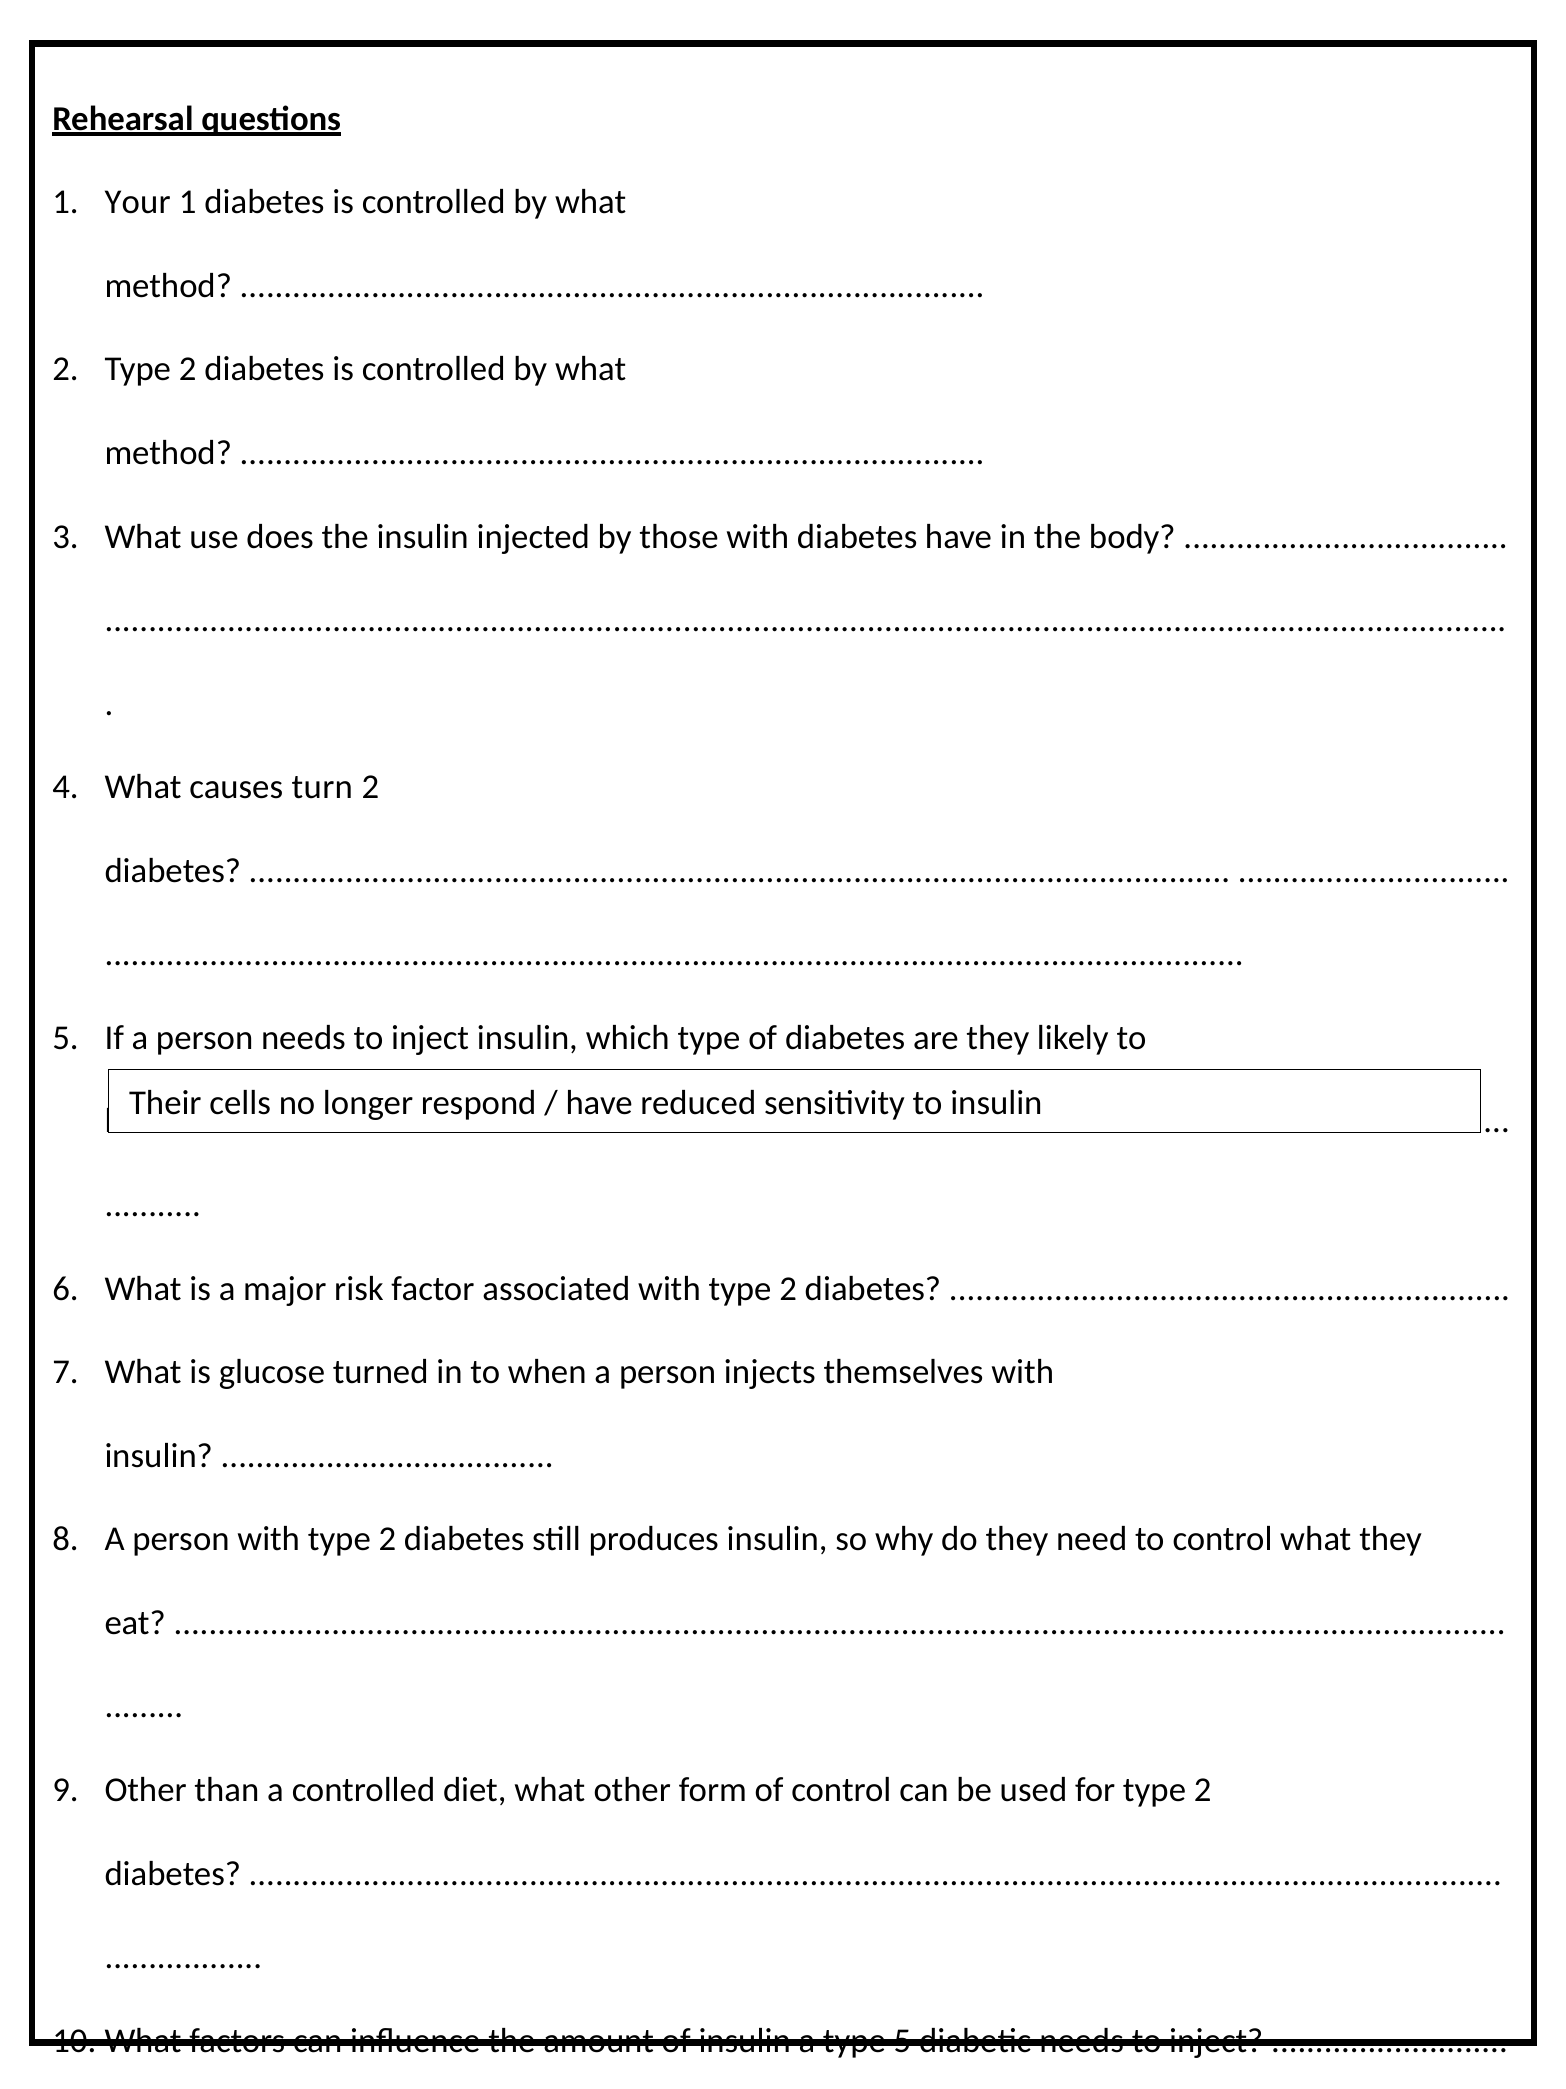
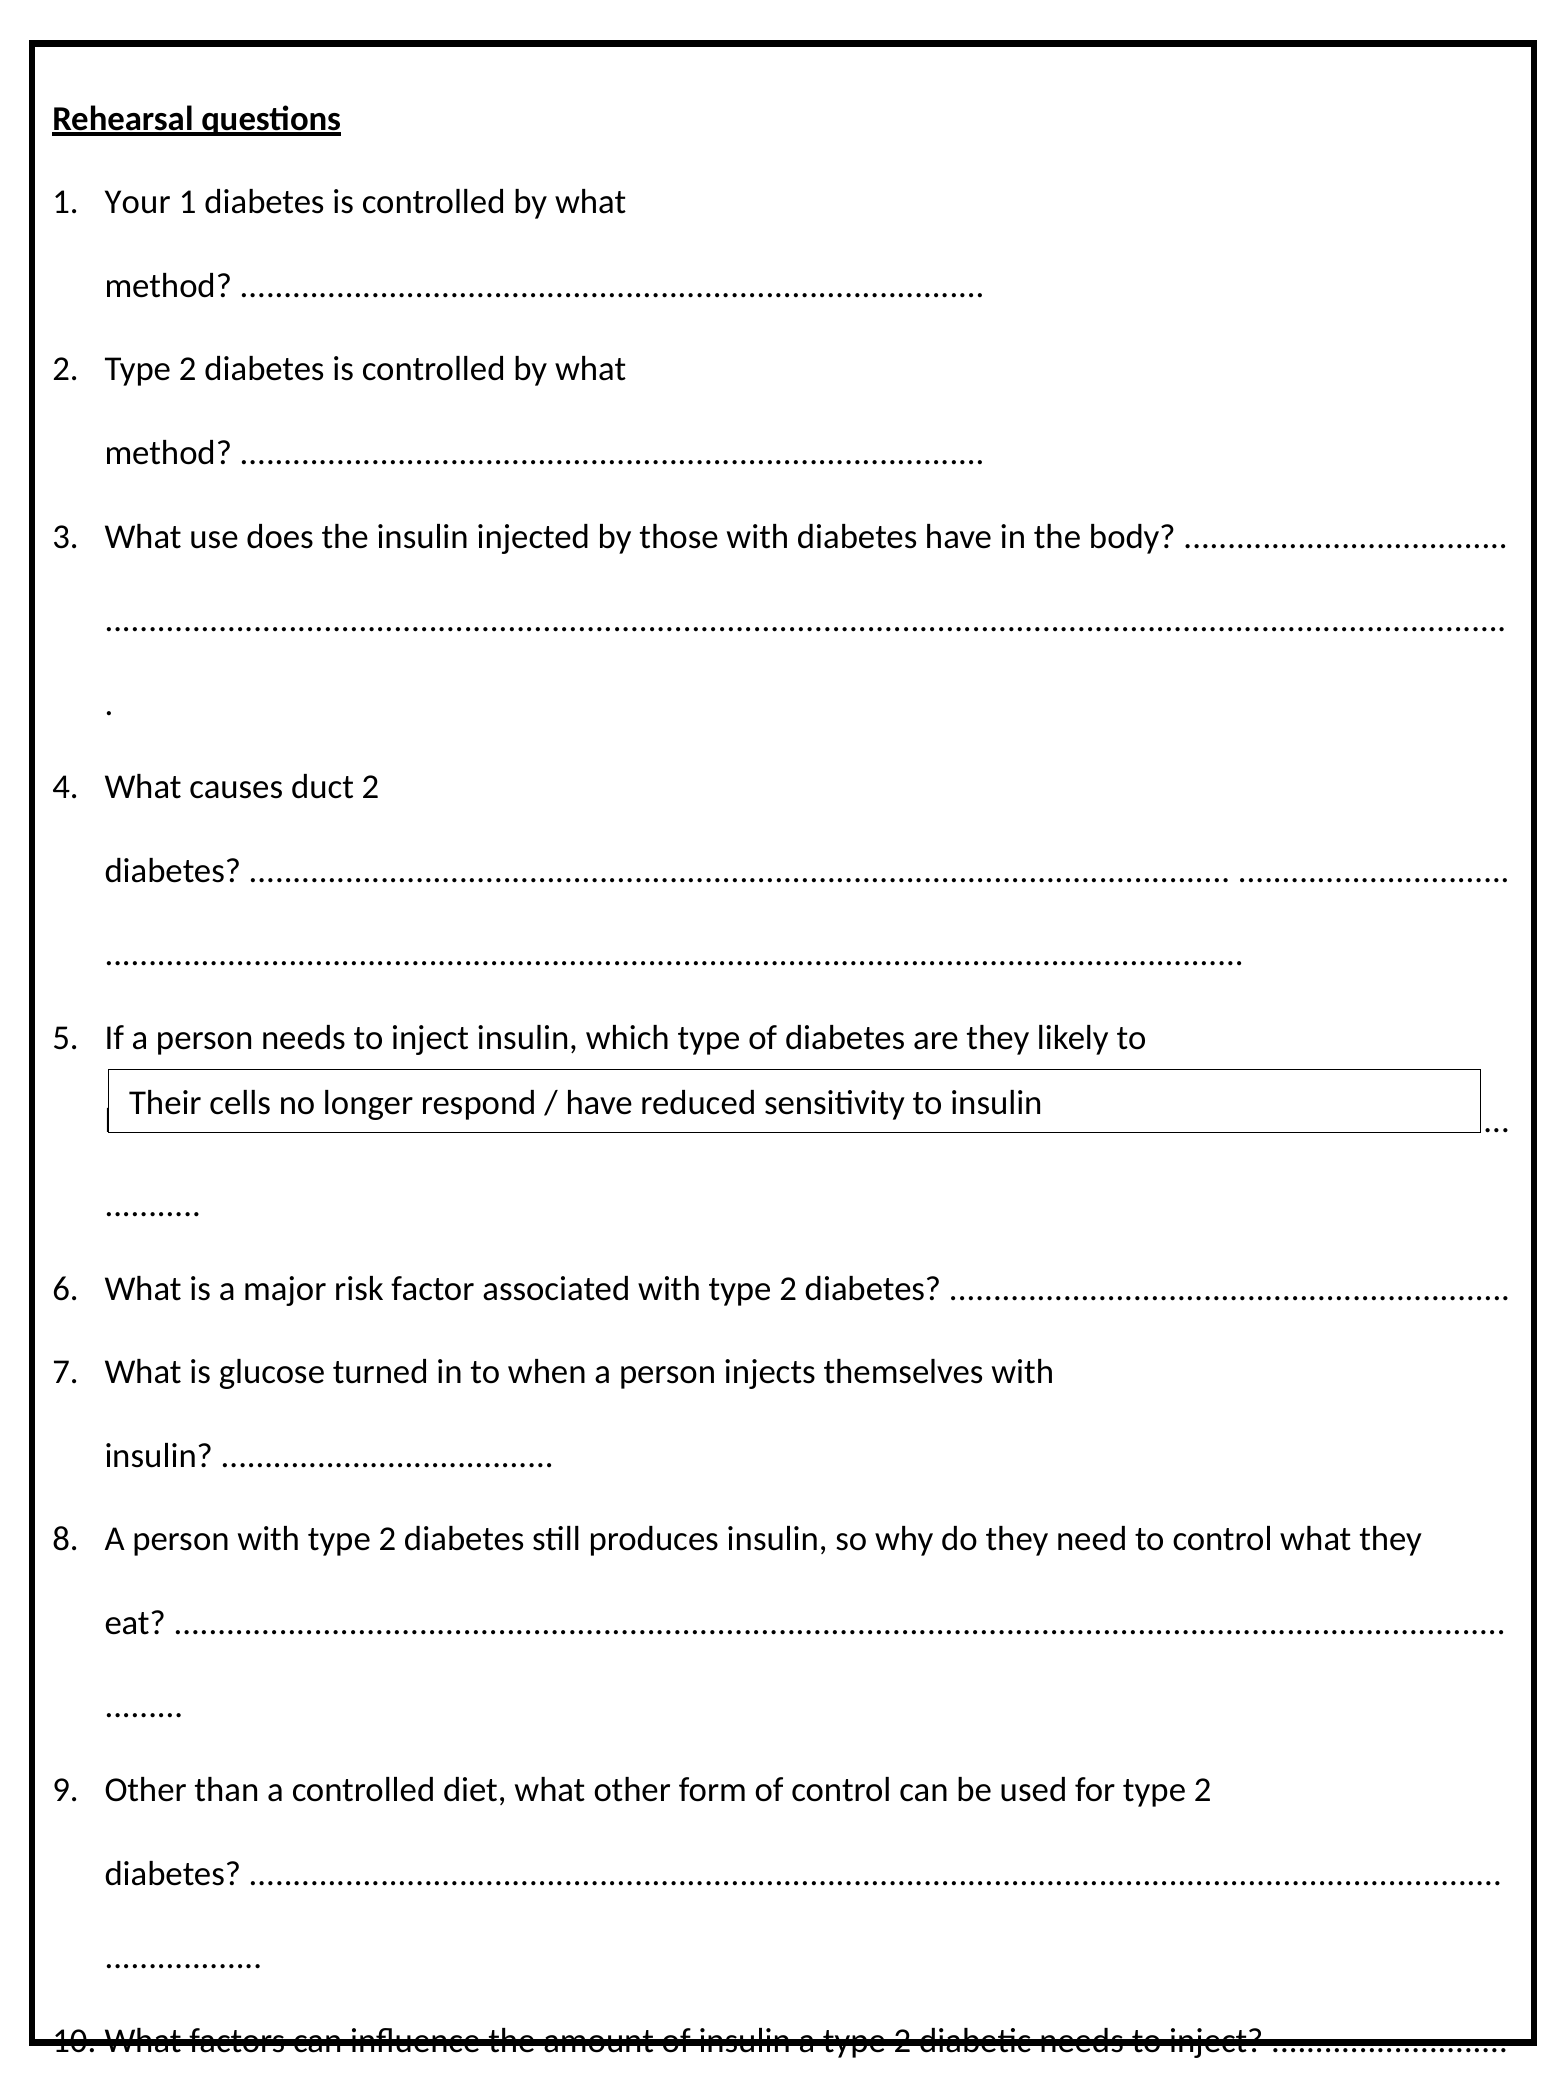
turn: turn -> duct (323, 787)
a type 5: 5 -> 2 (902, 2040)
